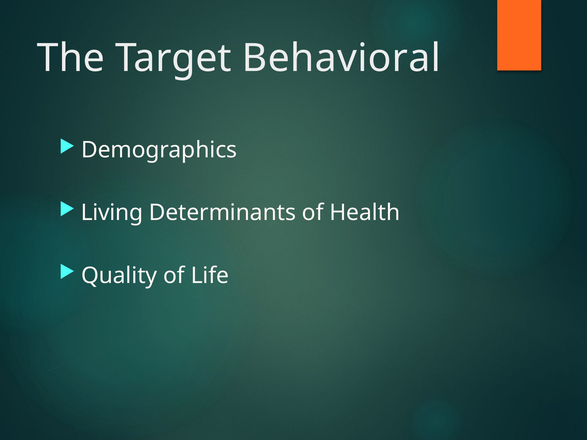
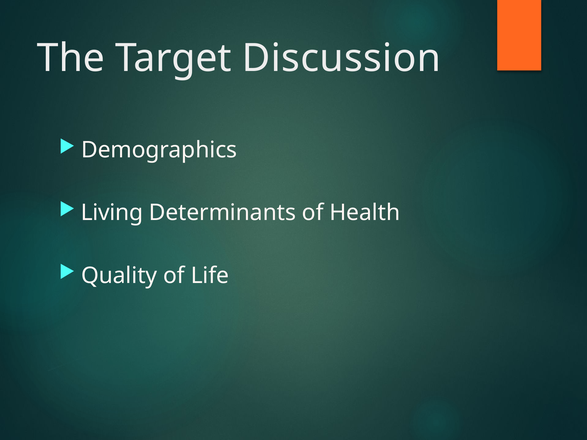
Behavioral: Behavioral -> Discussion (341, 58)
